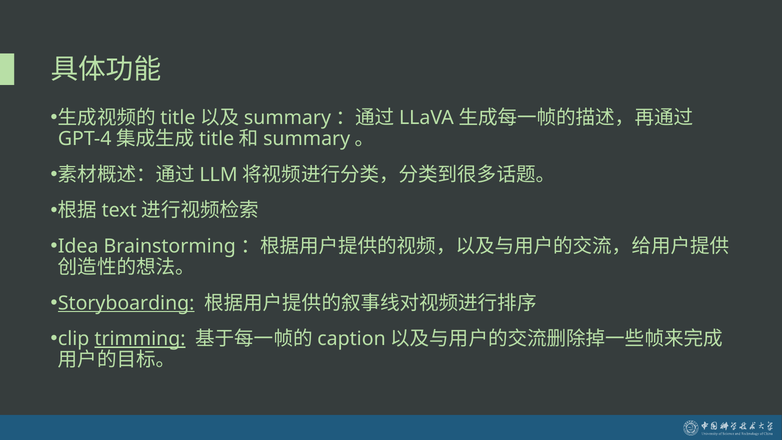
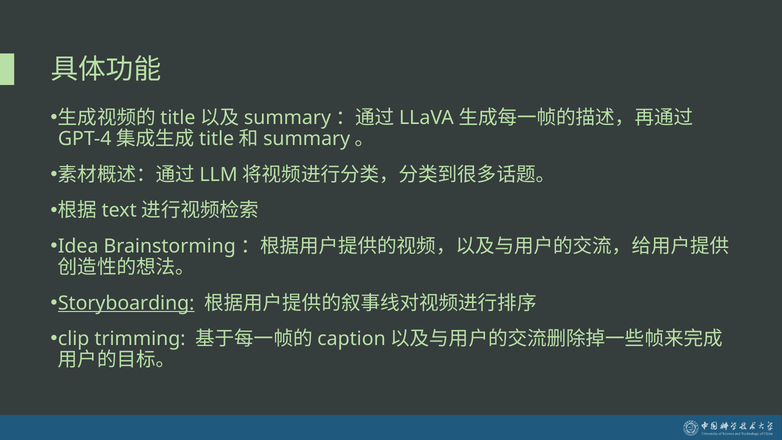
trimming underline: present -> none (140, 339)
